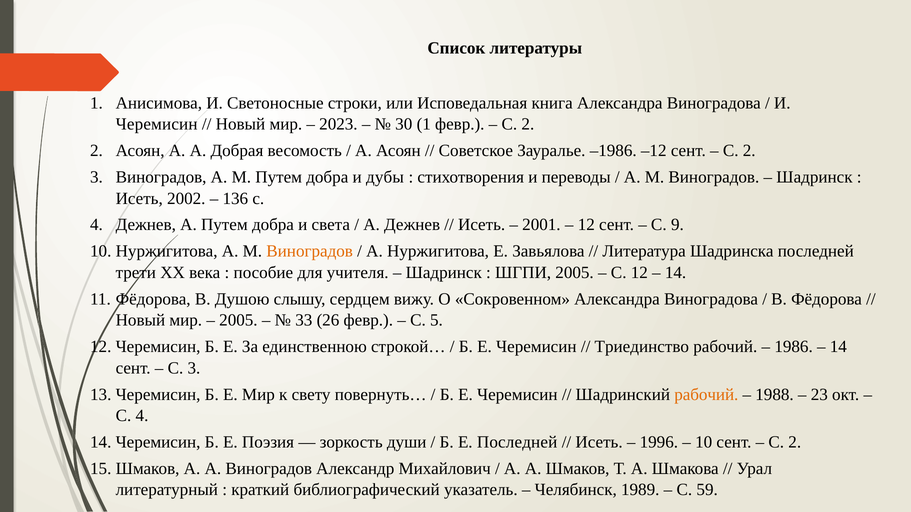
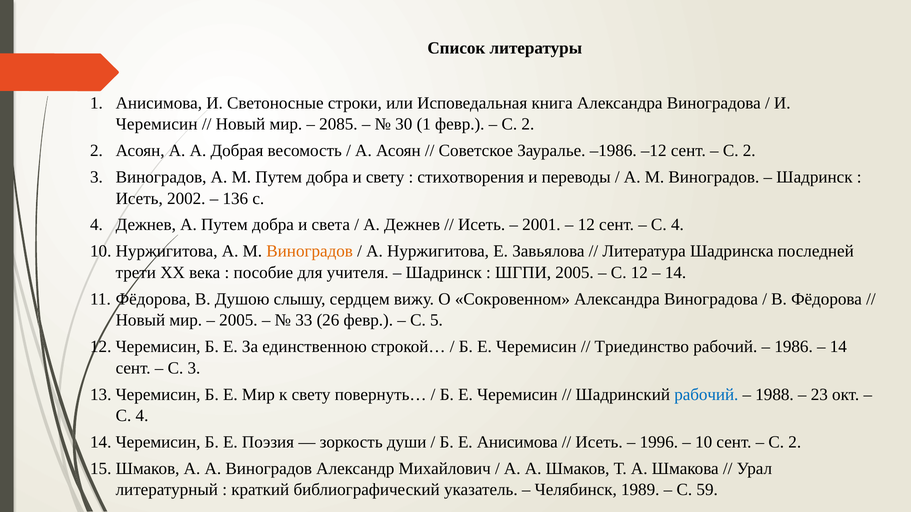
2023: 2023 -> 2085 (338, 124)
и дубы: дубы -> свету (385, 177)
9: 9 -> 4 (677, 225)
рабочий colour: orange -> blue (706, 395)
Е Последней: Последней -> Анисимова (517, 442)
